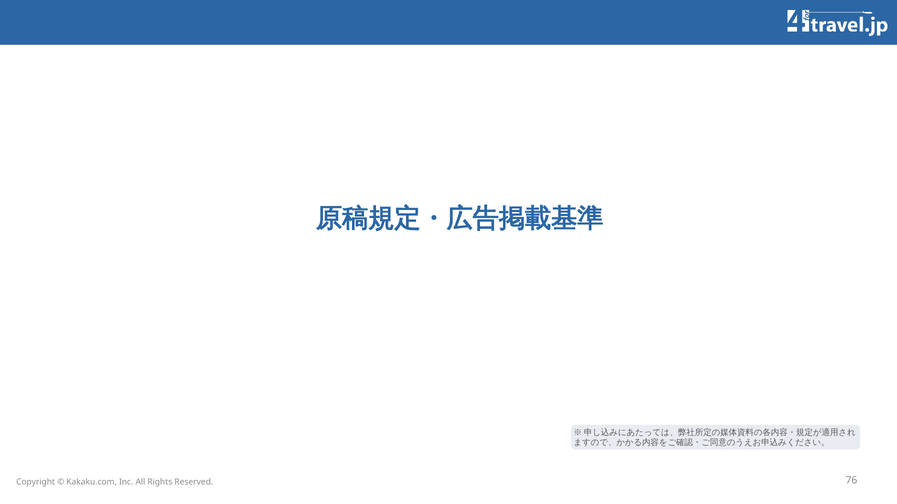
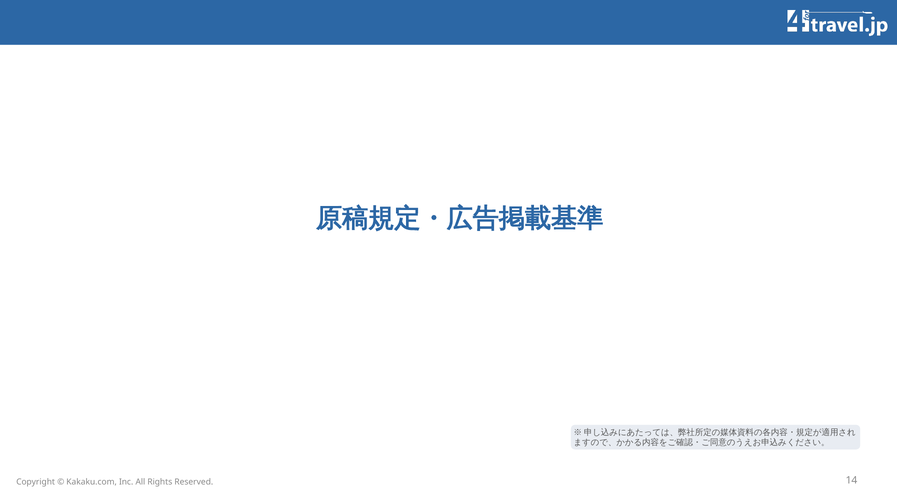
76: 76 -> 14 (852, 481)
